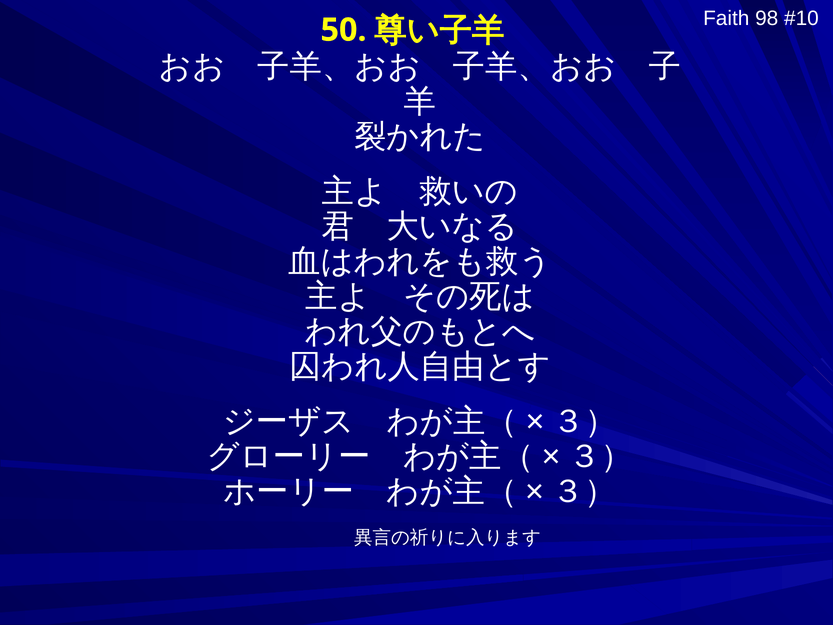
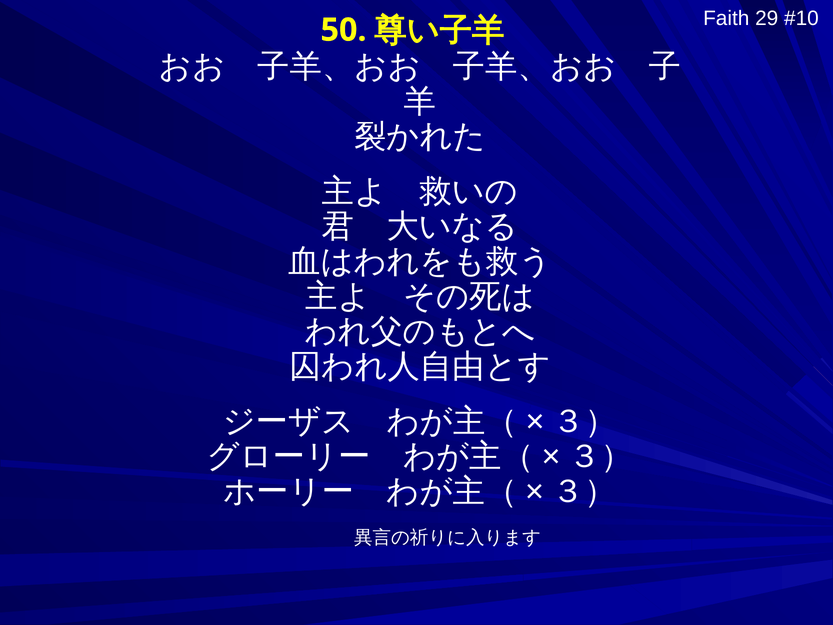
98: 98 -> 29 (767, 18)
